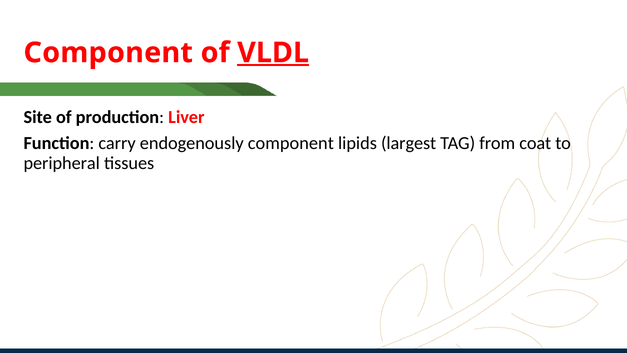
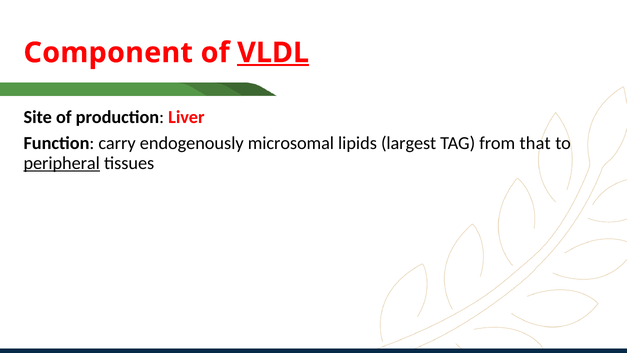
endogenously component: component -> microsomal (291, 143)
coat: coat -> that (535, 143)
peripheral underline: none -> present (62, 163)
